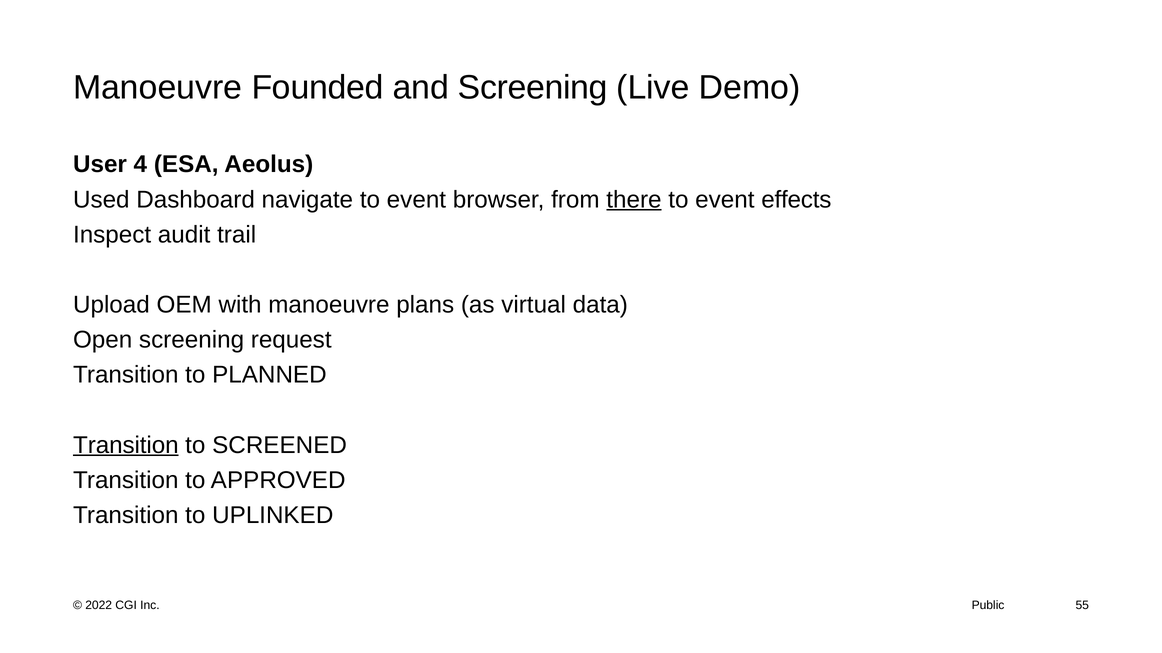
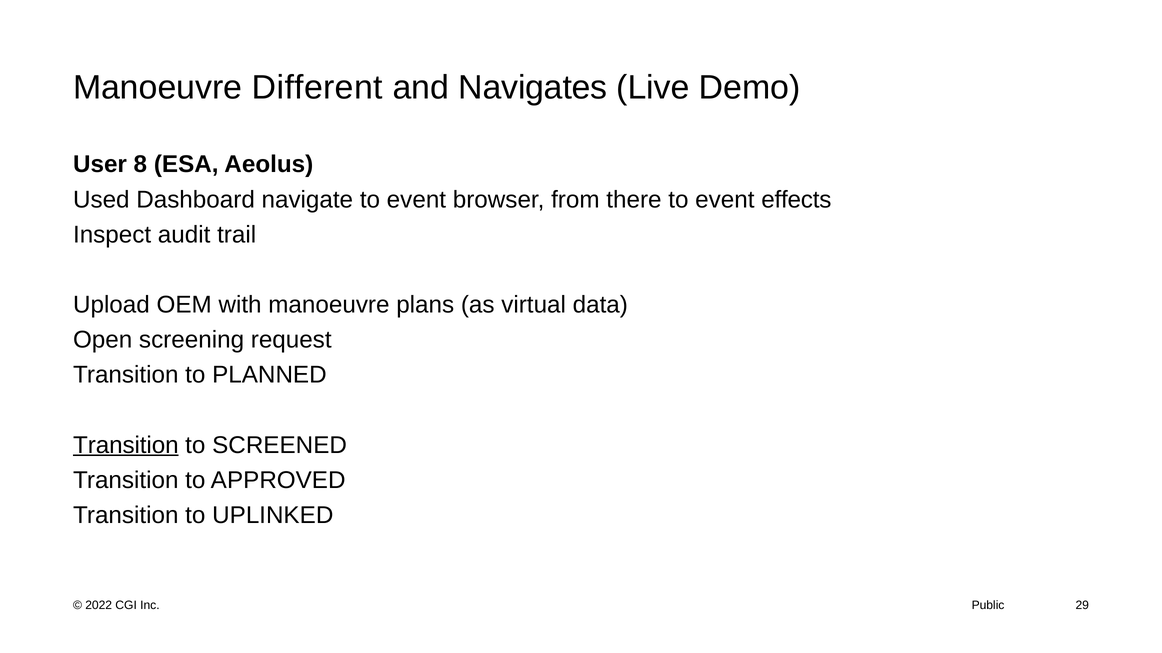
Founded: Founded -> Different (317, 88)
and Screening: Screening -> Navigates (533, 88)
4: 4 -> 8 (140, 165)
there underline: present -> none (634, 200)
55: 55 -> 29 (1082, 606)
